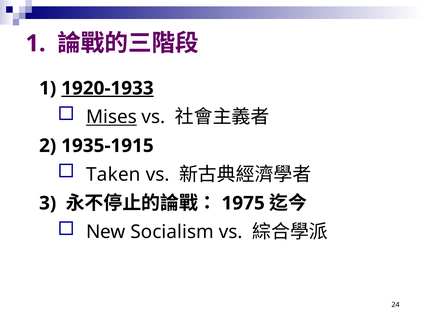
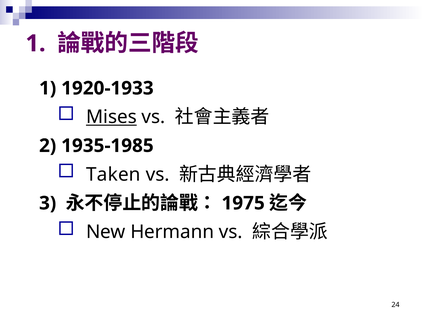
1920-1933 underline: present -> none (107, 88)
1935-1915: 1935-1915 -> 1935-1985 (107, 146)
Socialism: Socialism -> Hermann (172, 232)
